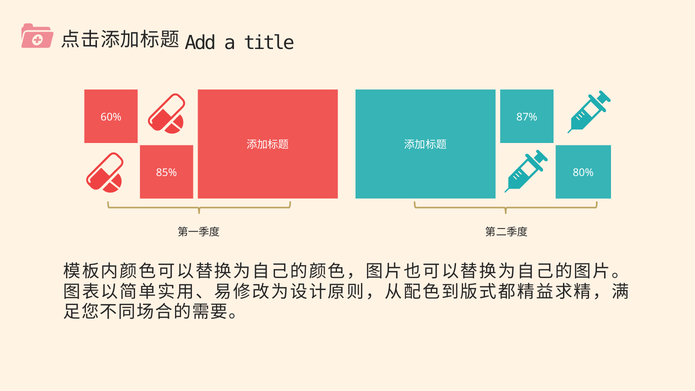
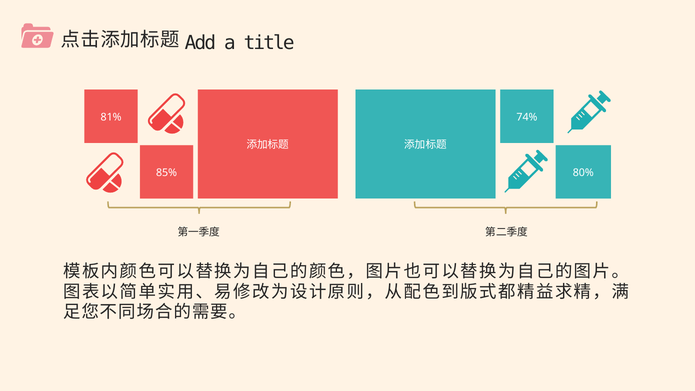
60%: 60% -> 81% (111, 117)
87%: 87% -> 74% (527, 117)
